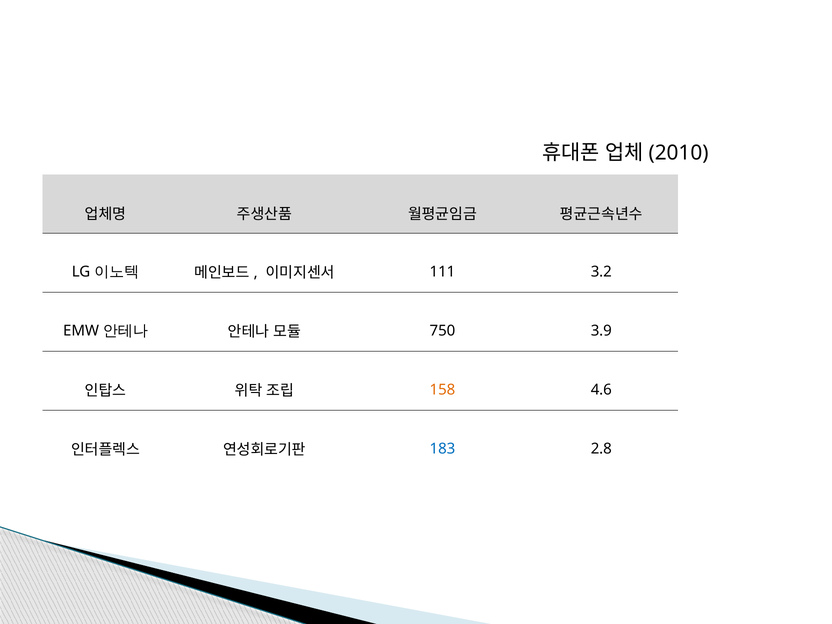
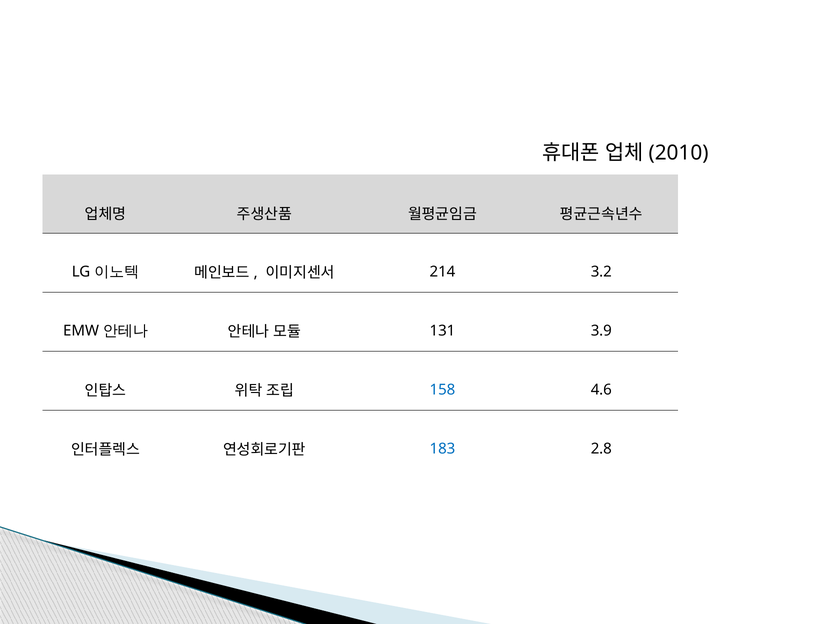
111: 111 -> 214 (442, 272)
750: 750 -> 131 (442, 331)
158 colour: orange -> blue (442, 390)
